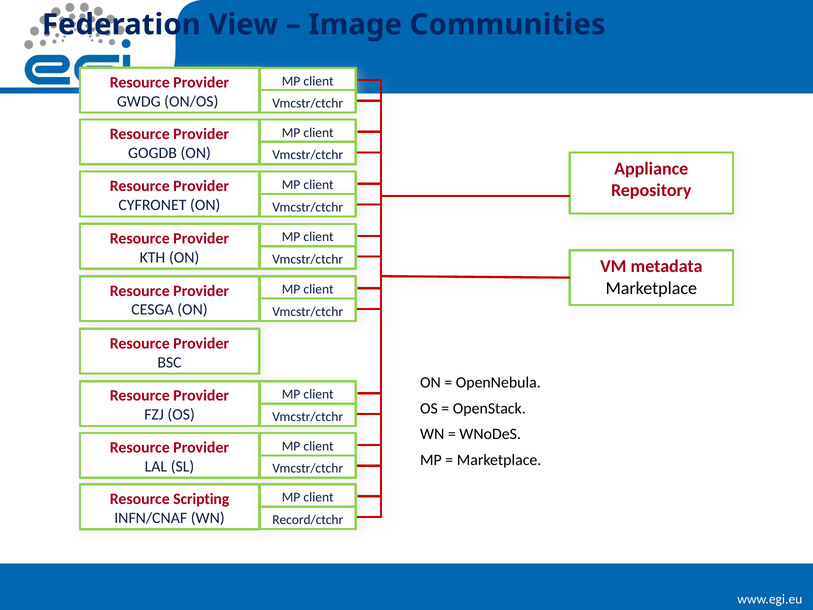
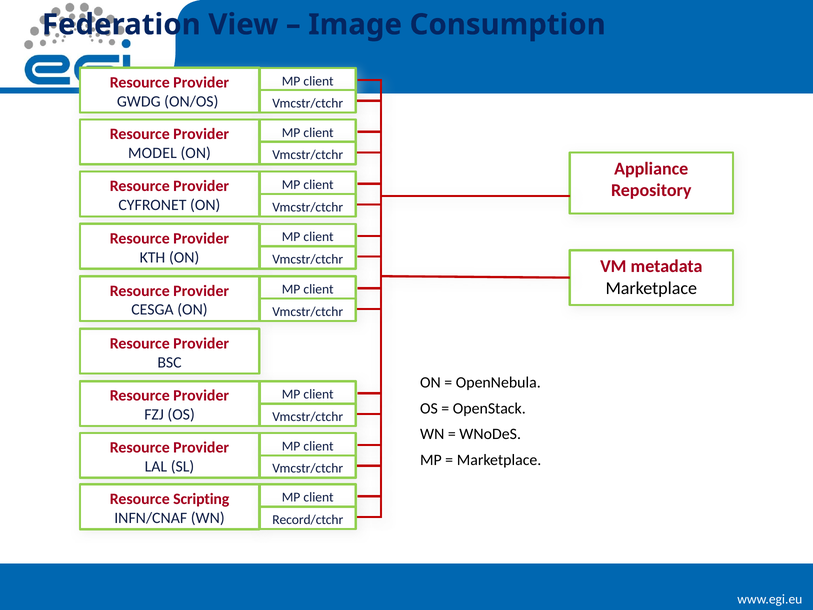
Communities: Communities -> Consumption (508, 25)
GOGDB: GOGDB -> MODEL (152, 153)
